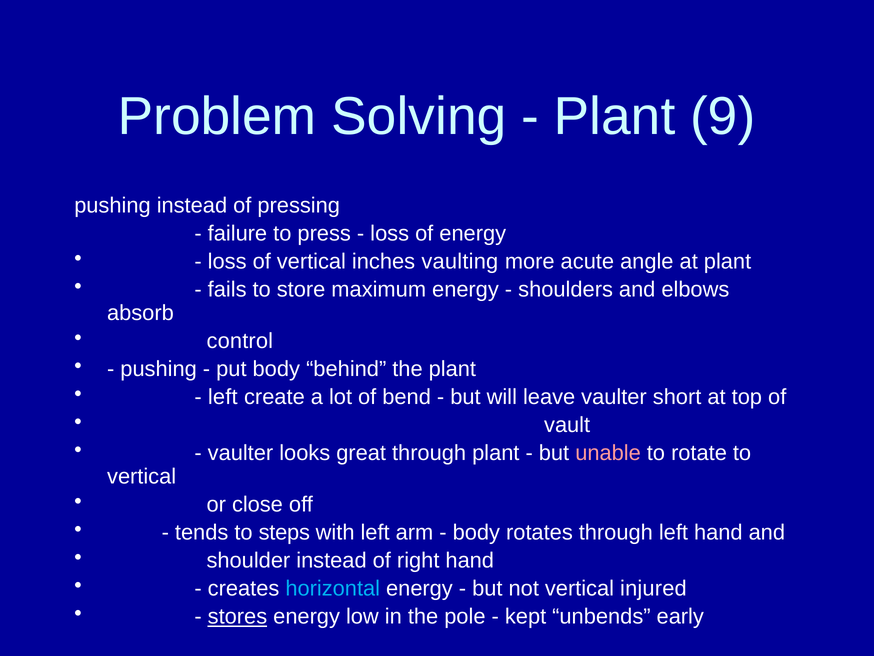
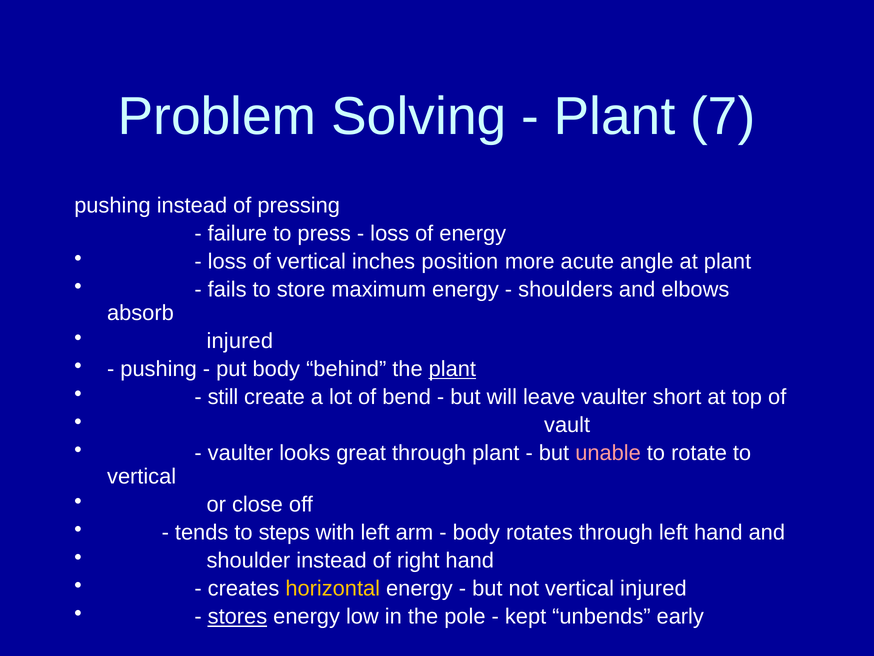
9: 9 -> 7 (723, 117)
vaulting: vaulting -> position (460, 261)
control: control -> injured (240, 341)
plant underline: none -> present (452, 369)
left: left -> still (223, 397)
horizontal colour: light blue -> yellow (333, 588)
